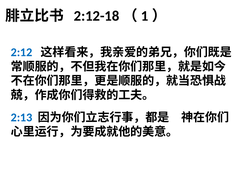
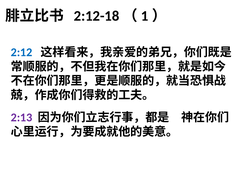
2:13 colour: blue -> purple (22, 118)
